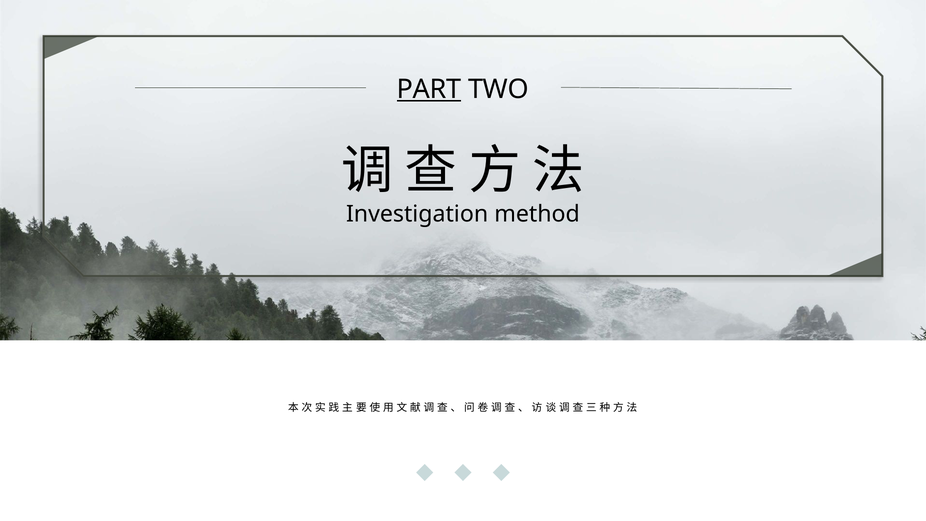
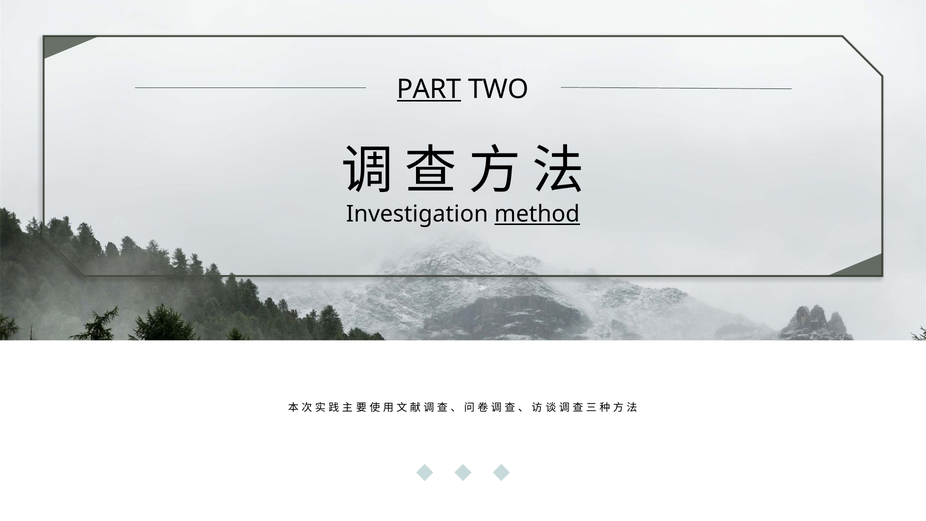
method underline: none -> present (537, 214)
